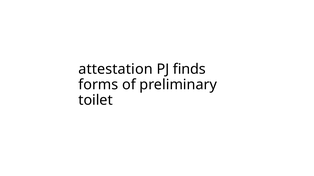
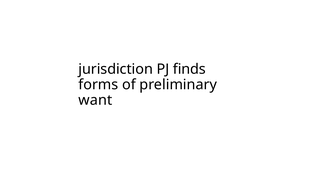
attestation: attestation -> jurisdiction (116, 69)
toilet: toilet -> want (95, 101)
